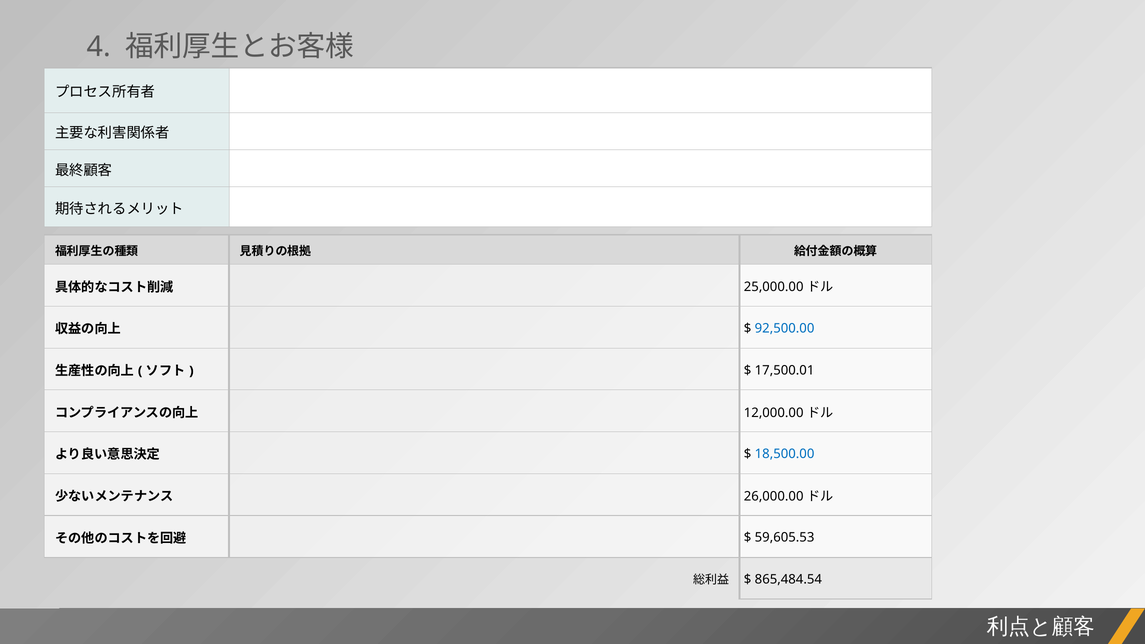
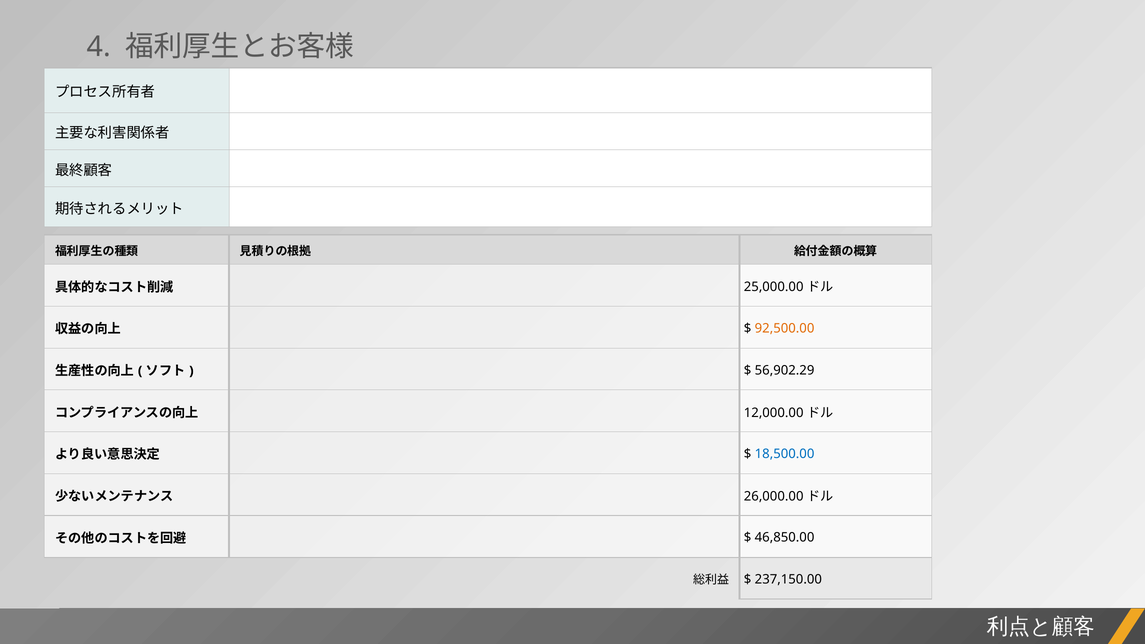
92,500.00 colour: blue -> orange (785, 328)
17,500.01: 17,500.01 -> 56,902.29 (785, 370)
59,605.53: 59,605.53 -> 46,850.00 (785, 538)
865,484.54: 865,484.54 -> 237,150.00 (788, 580)
